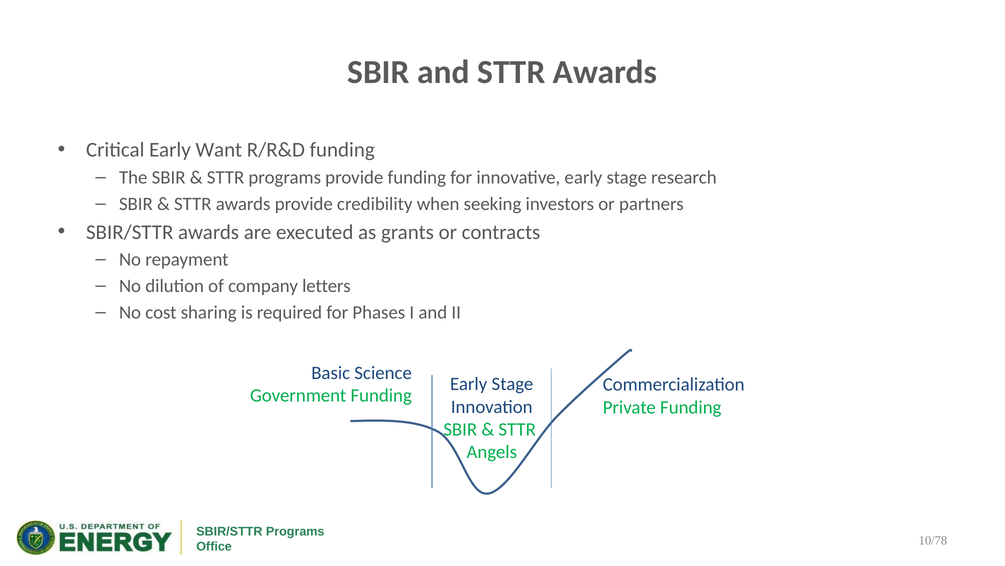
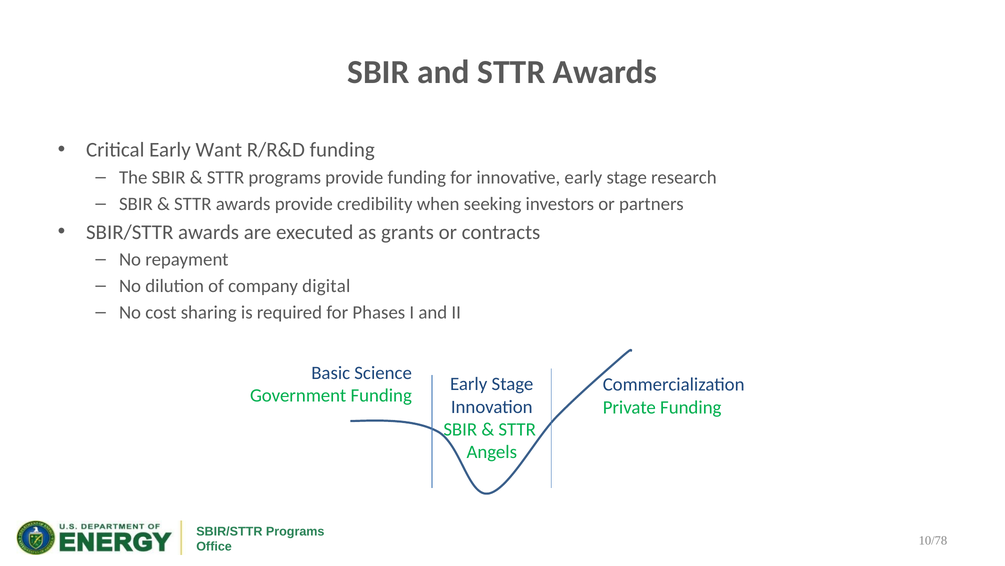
letters: letters -> digital (326, 286)
